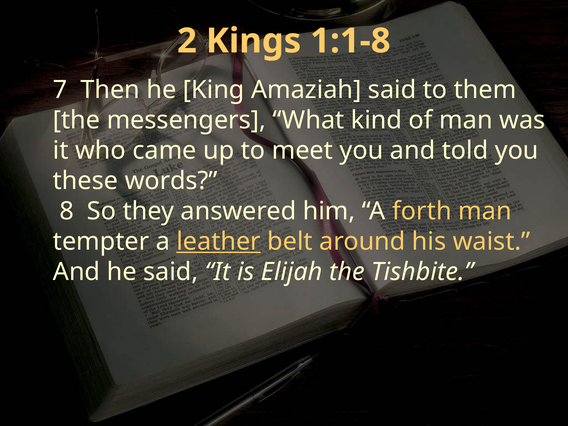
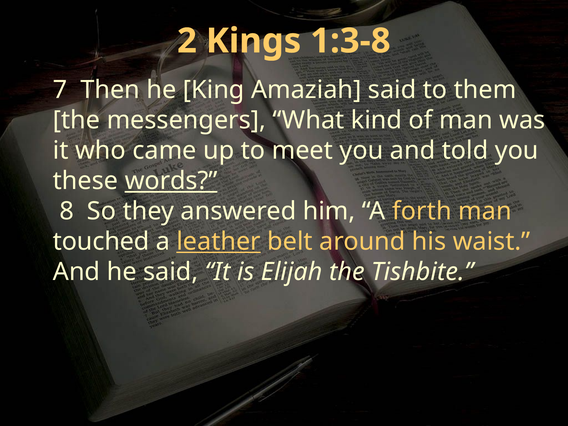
1:1-8: 1:1-8 -> 1:3-8 (350, 41)
words underline: none -> present (171, 181)
tempter: tempter -> touched (101, 241)
